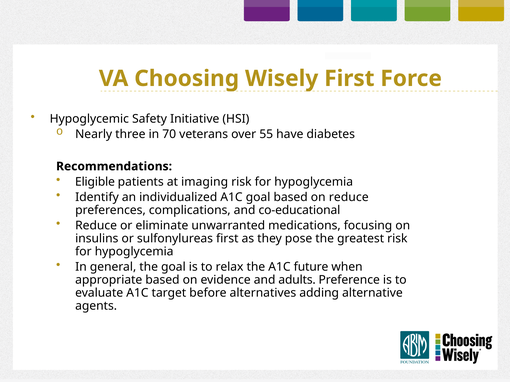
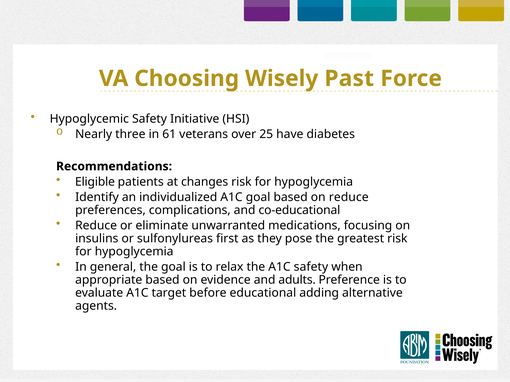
Wisely First: First -> Past (349, 79)
70: 70 -> 61 (169, 134)
55: 55 -> 25 (266, 134)
imaging: imaging -> changes (205, 182)
A1C future: future -> safety (311, 267)
alternatives: alternatives -> educational (263, 293)
